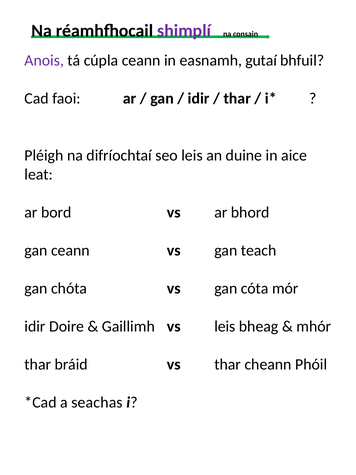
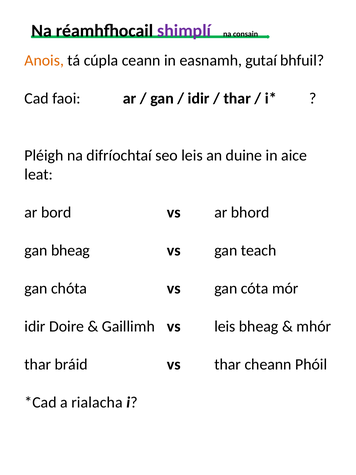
Anois colour: purple -> orange (44, 60)
gan ceann: ceann -> bheag (70, 250)
seachas: seachas -> rialacha (97, 402)
